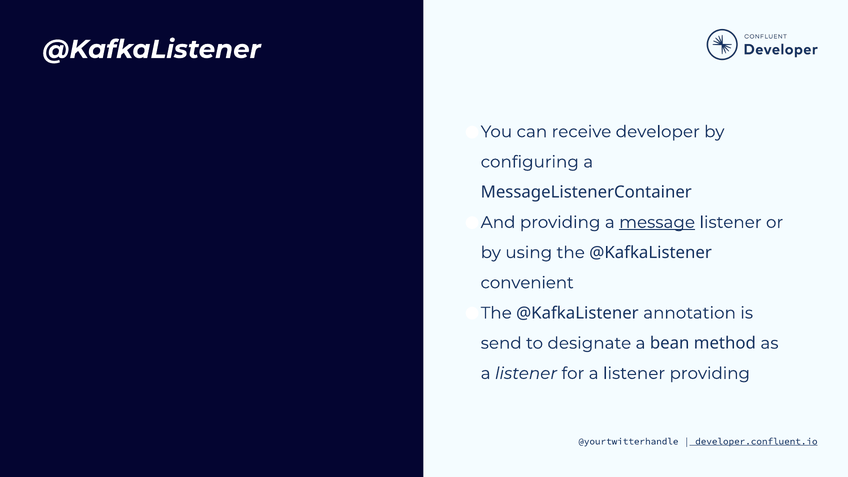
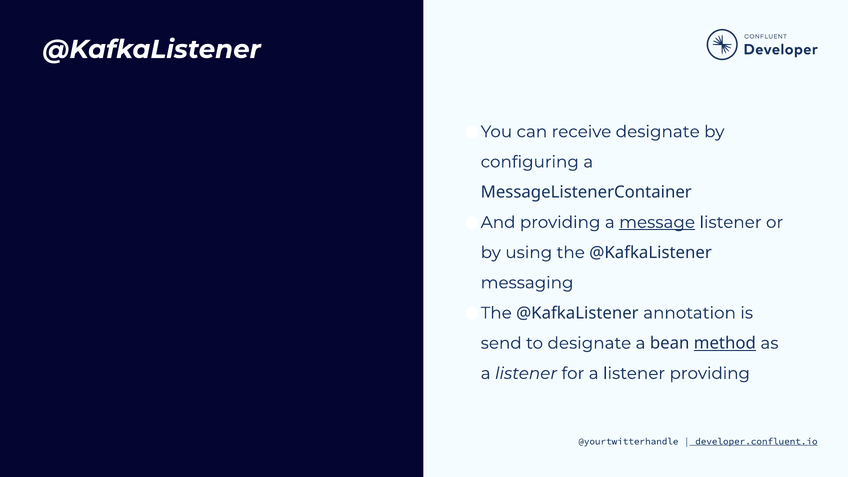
receive developer: developer -> designate (658, 132)
convenient: convenient -> messaging (527, 283)
method underline: none -> present (725, 343)
